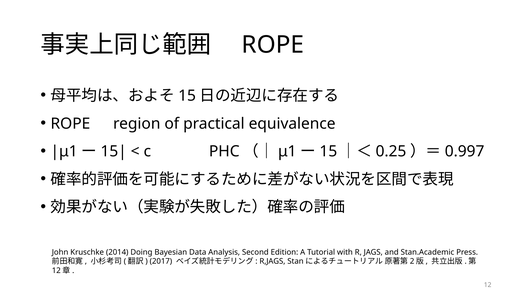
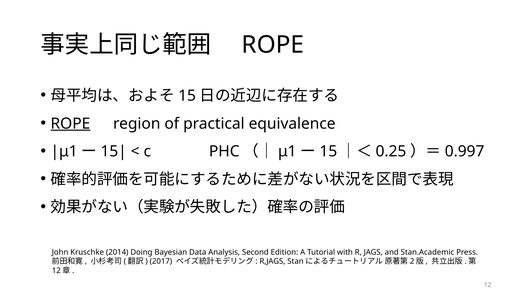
ROPE underline: none -> present (70, 124)
